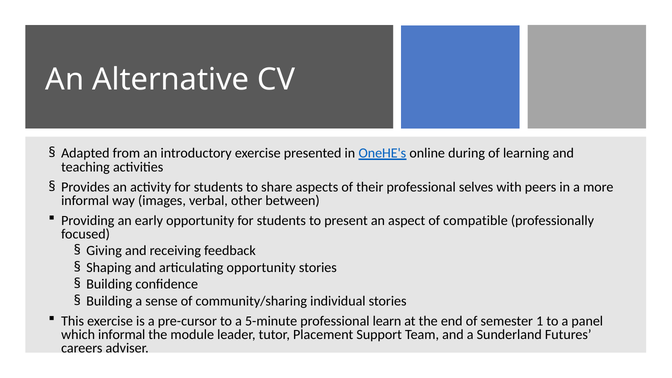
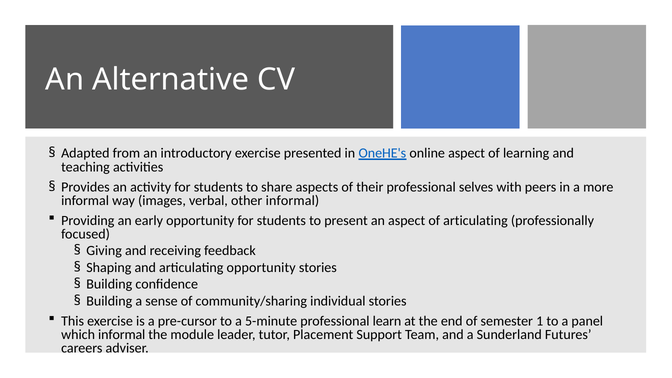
online during: during -> aspect (467, 153)
other between: between -> informal (292, 200)
of compatible: compatible -> articulating (476, 220)
